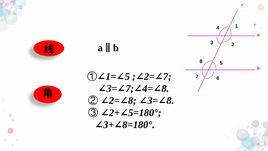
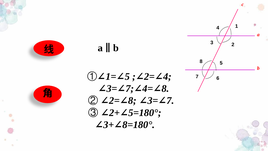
7: 7 -> 4 (167, 76)
8: 8 -> 7 (170, 101)
